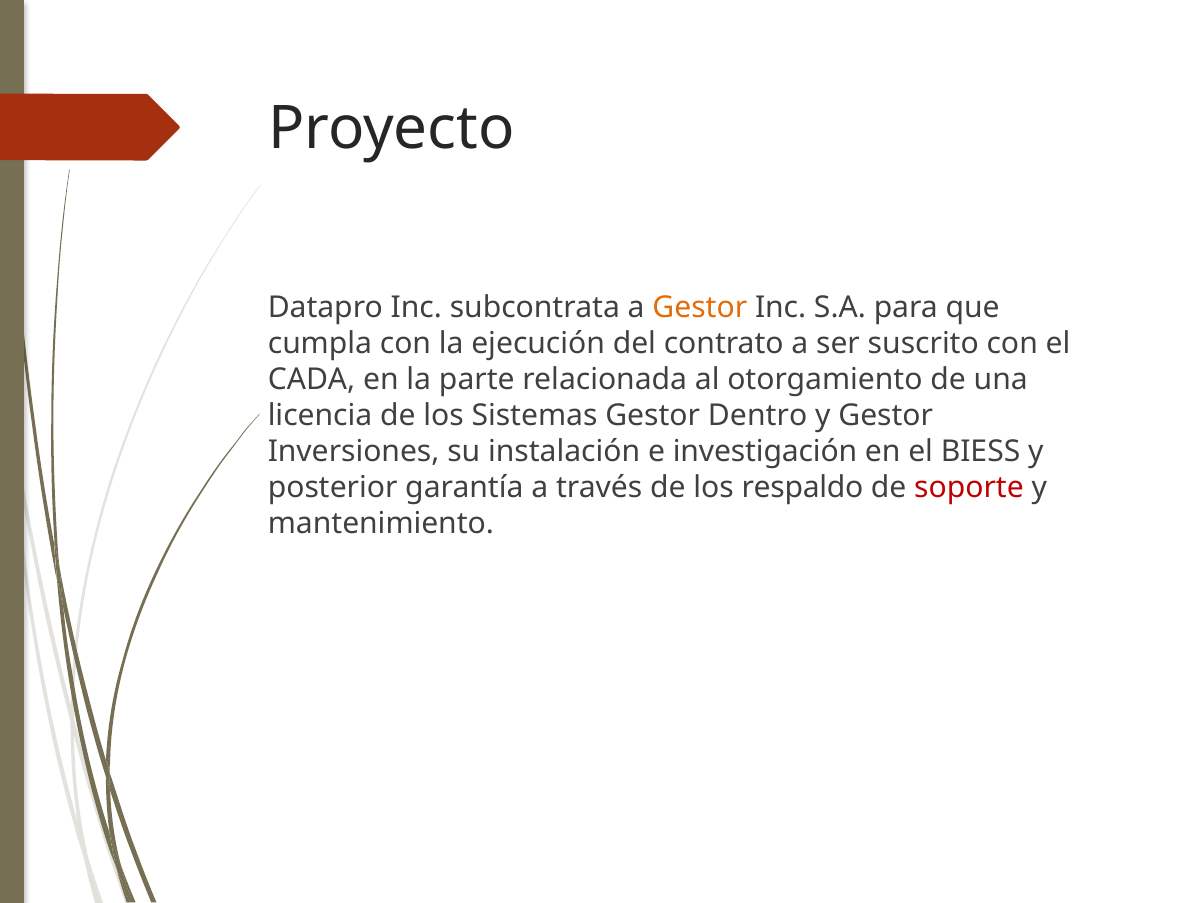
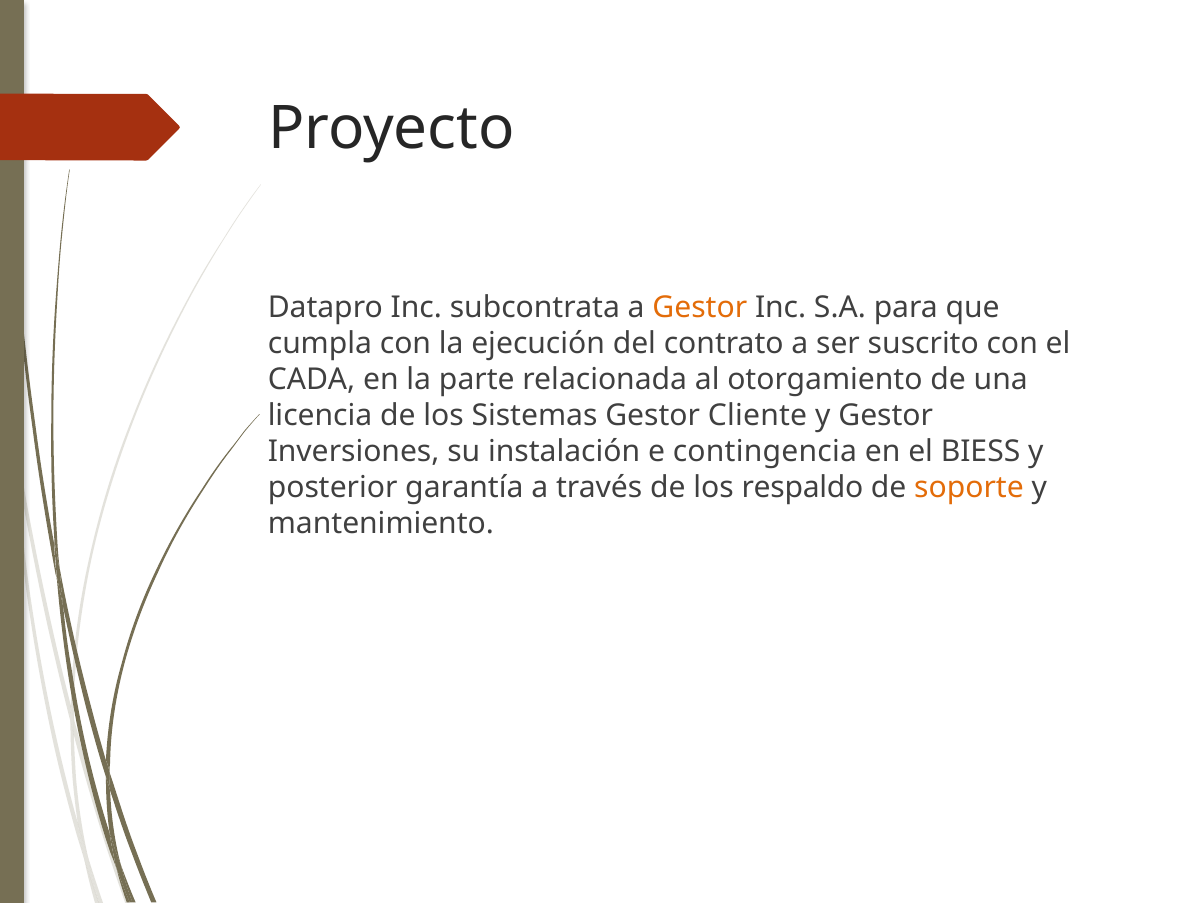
Dentro: Dentro -> Cliente (758, 415)
investigación: investigación -> contingencia (765, 452)
soporte colour: red -> orange (969, 488)
